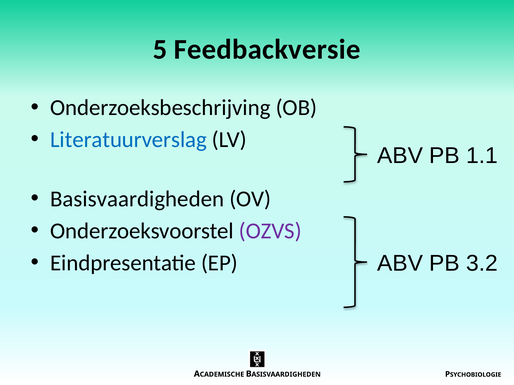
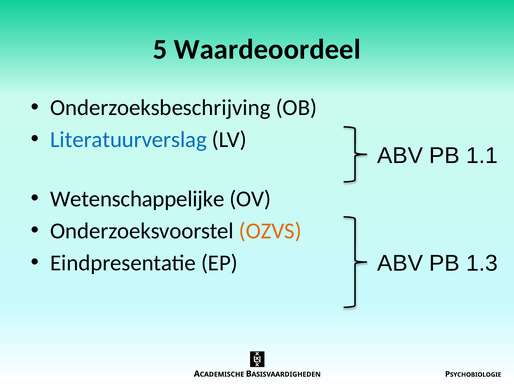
Feedbackversie: Feedbackversie -> Waardeoordeel (267, 50)
Basisvaardigheden: Basisvaardigheden -> Wetenschappelijke (137, 199)
OZVS colour: purple -> orange (270, 231)
3.2: 3.2 -> 1.3 (482, 264)
